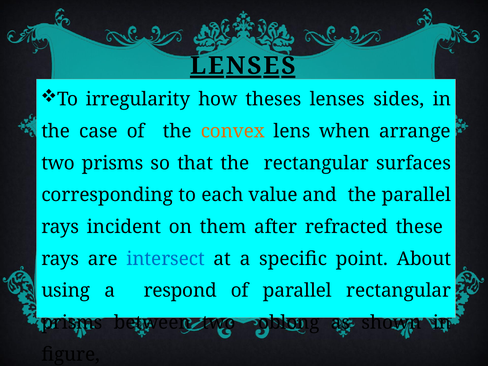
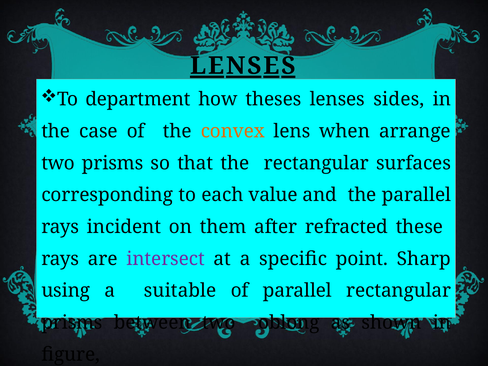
irregularity: irregularity -> department (138, 99)
intersect colour: blue -> purple (166, 259)
About: About -> Sharp (424, 259)
respond: respond -> suitable (180, 291)
